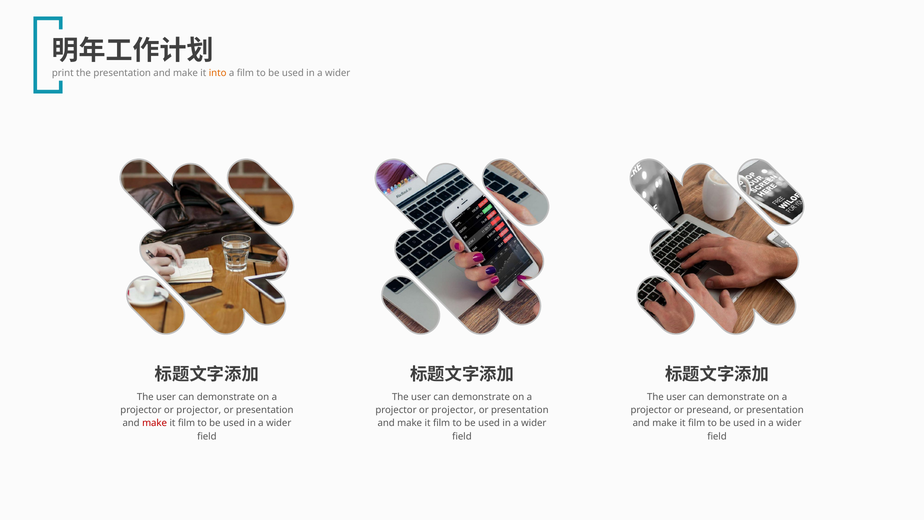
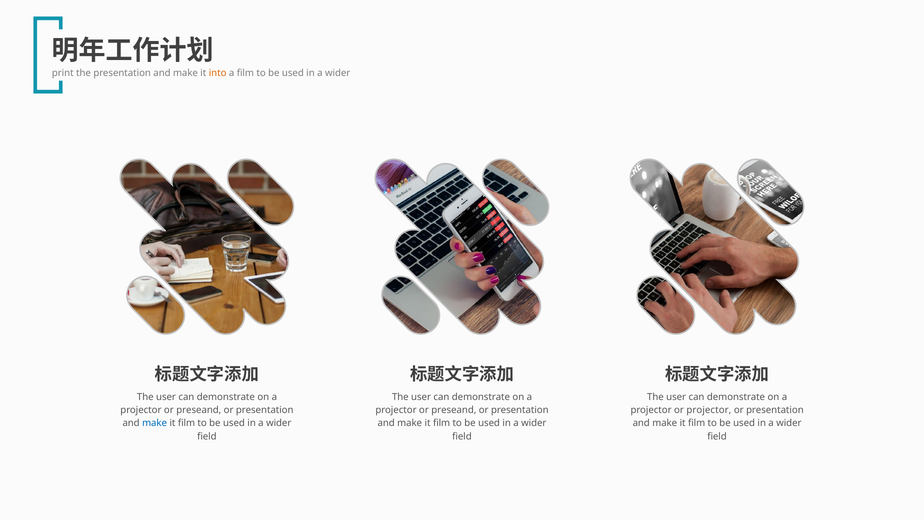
projector: projector -> preseand (199, 410)
projector: projector -> preseand (454, 410)
or preseand: preseand -> projector (709, 410)
make colour: red -> blue (155, 423)
